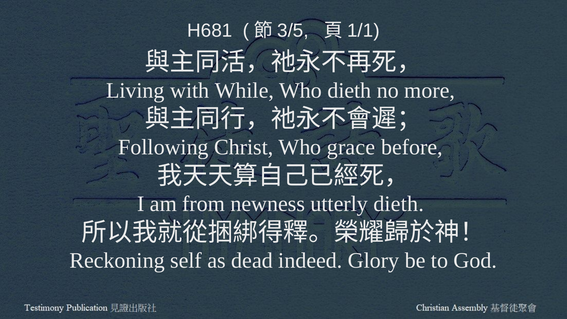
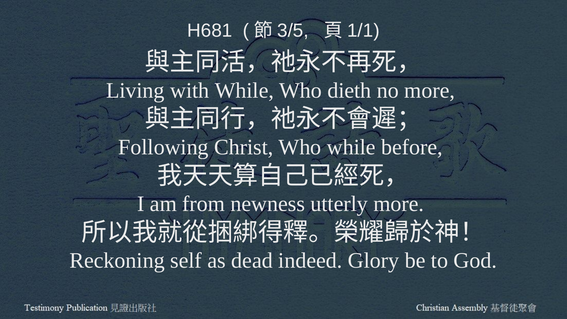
Who grace: grace -> while (351, 147)
utterly dieth: dieth -> more (399, 204)
